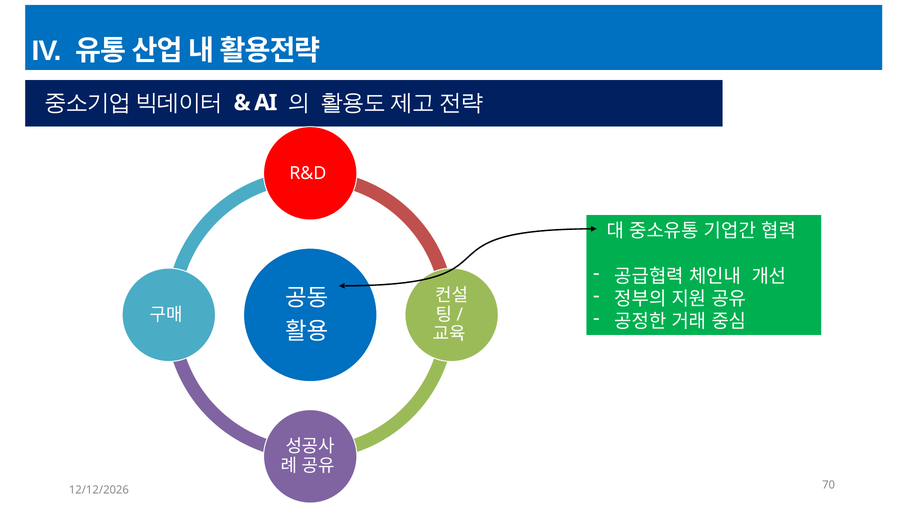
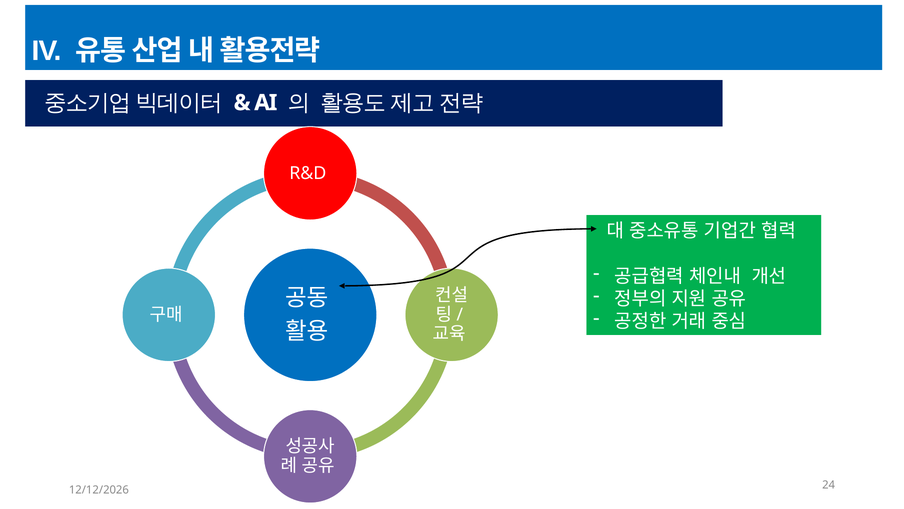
70: 70 -> 24 (829, 485)
